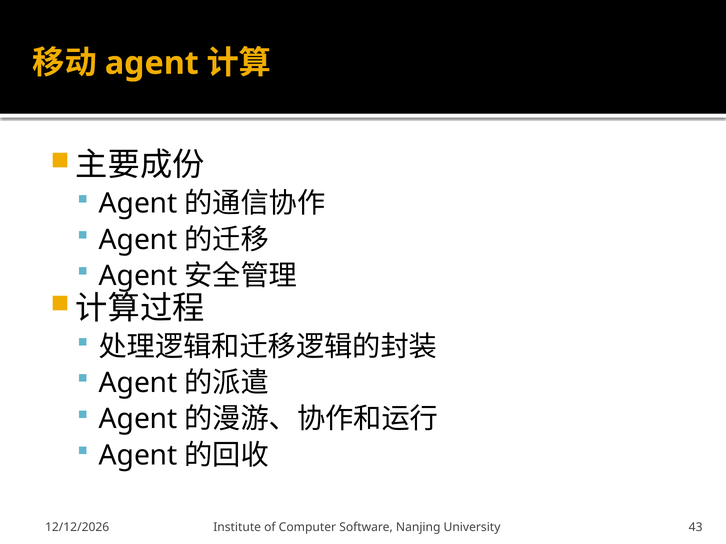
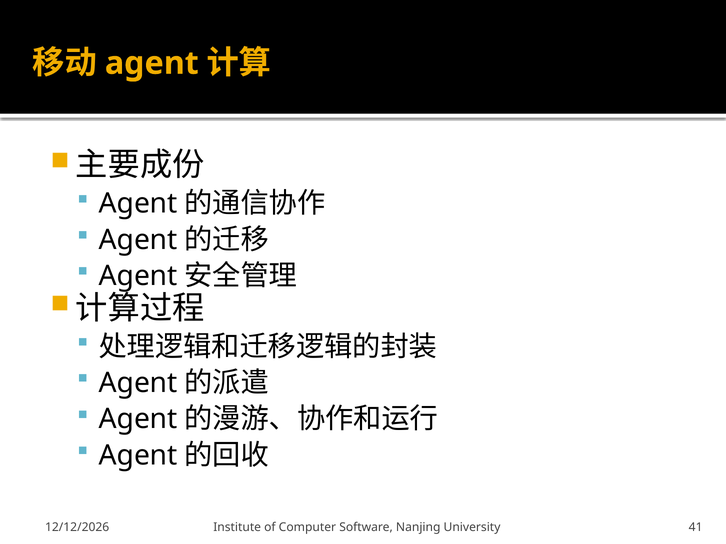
43: 43 -> 41 (696, 528)
